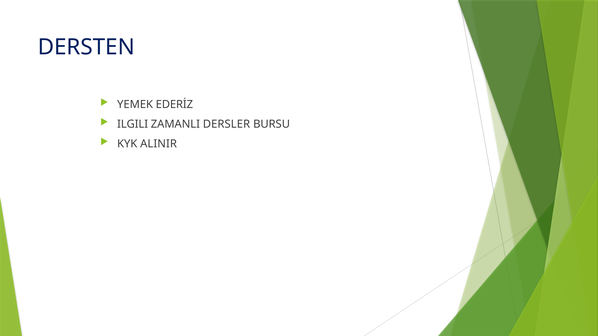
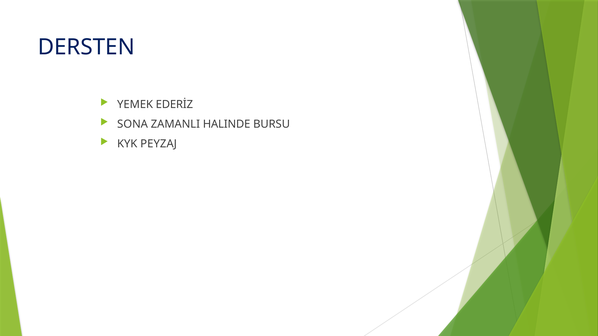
ILGILI: ILGILI -> SONA (133, 124)
DERSLER: DERSLER -> HALINDE (227, 124)
ALINIR: ALINIR -> PEYZAJ (159, 144)
